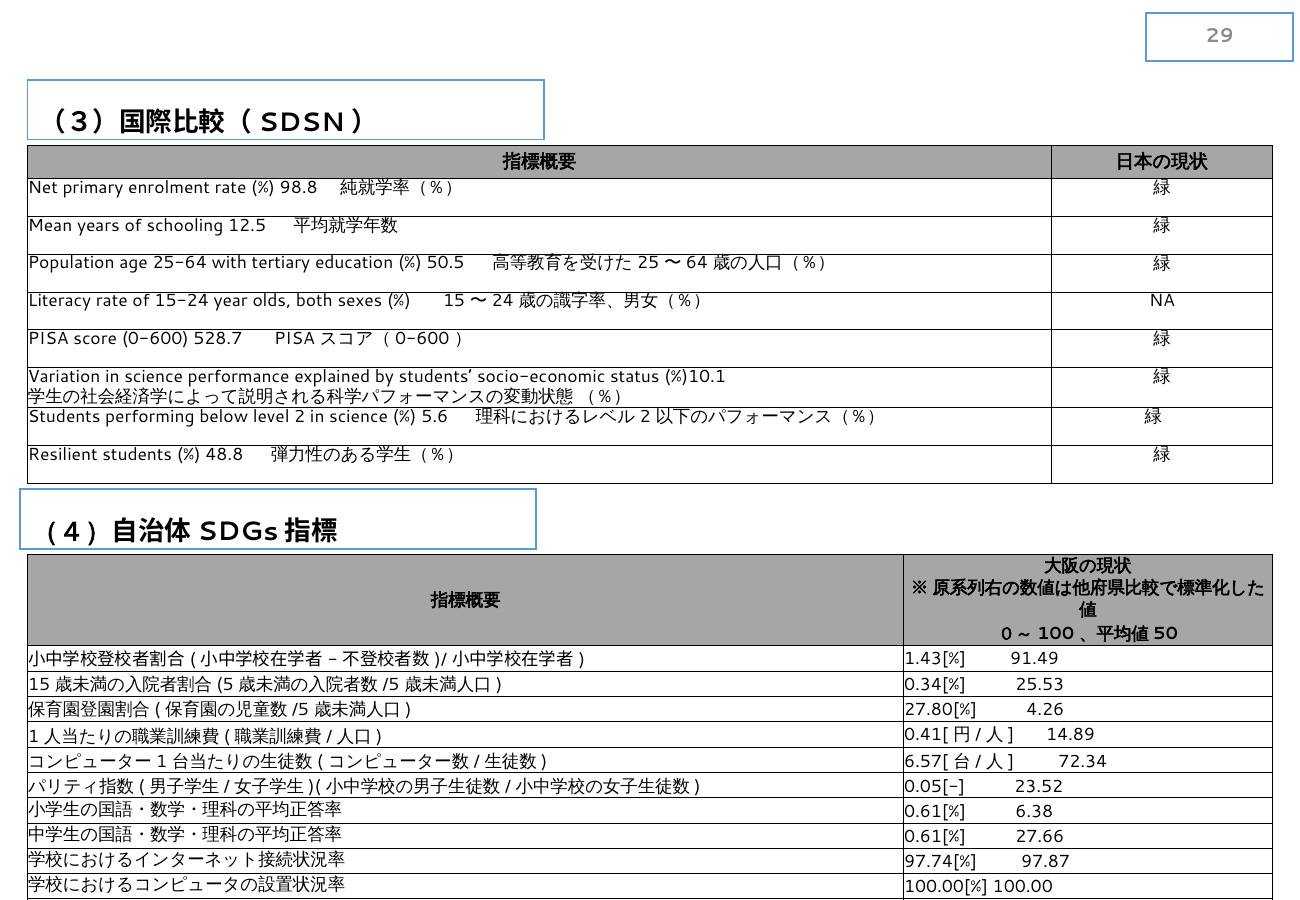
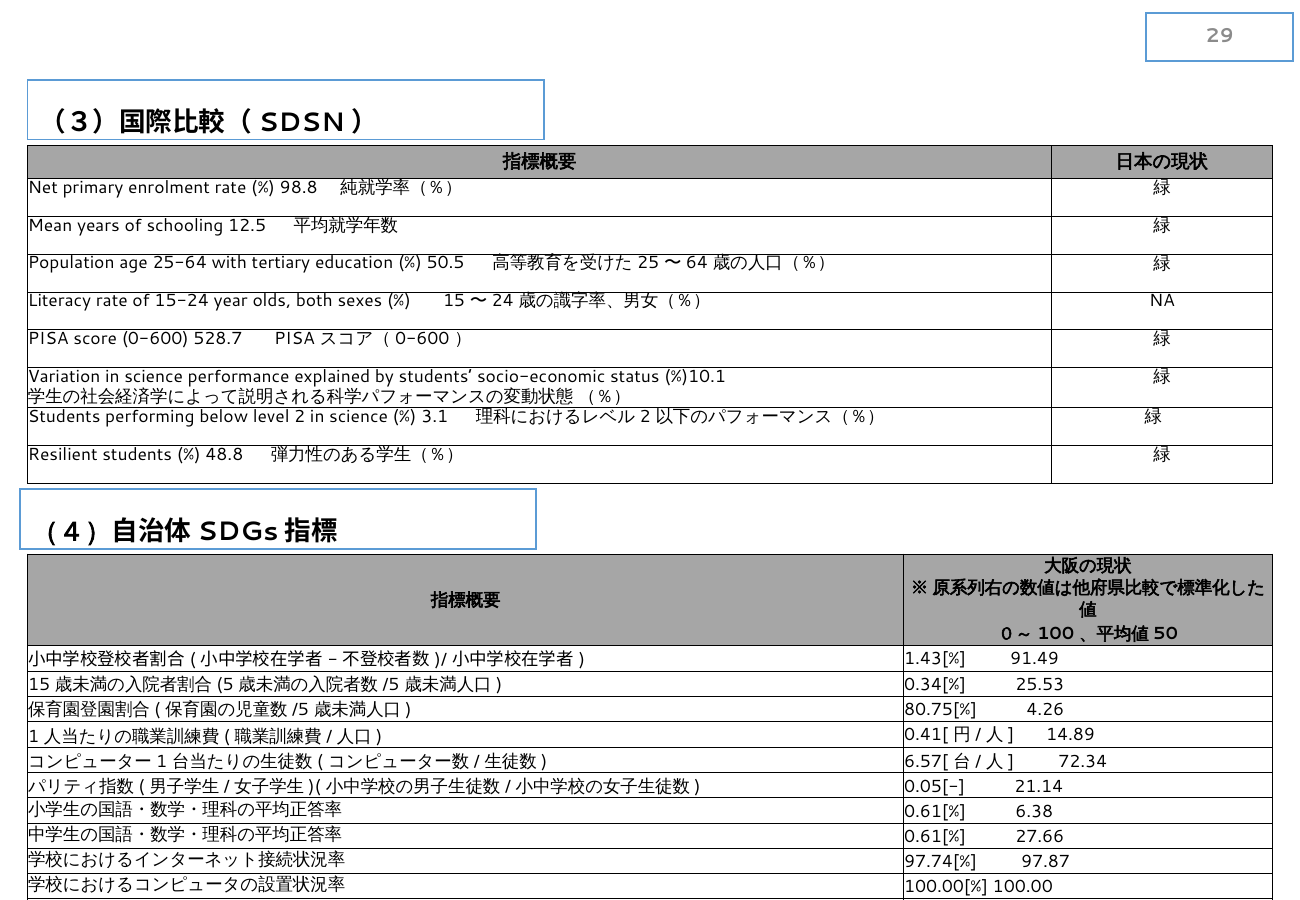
5.6: 5.6 -> 3.1 (435, 417)
27.80[%: 27.80[% -> 80.75[% (941, 710)
23.52: 23.52 -> 21.14 (1039, 786)
